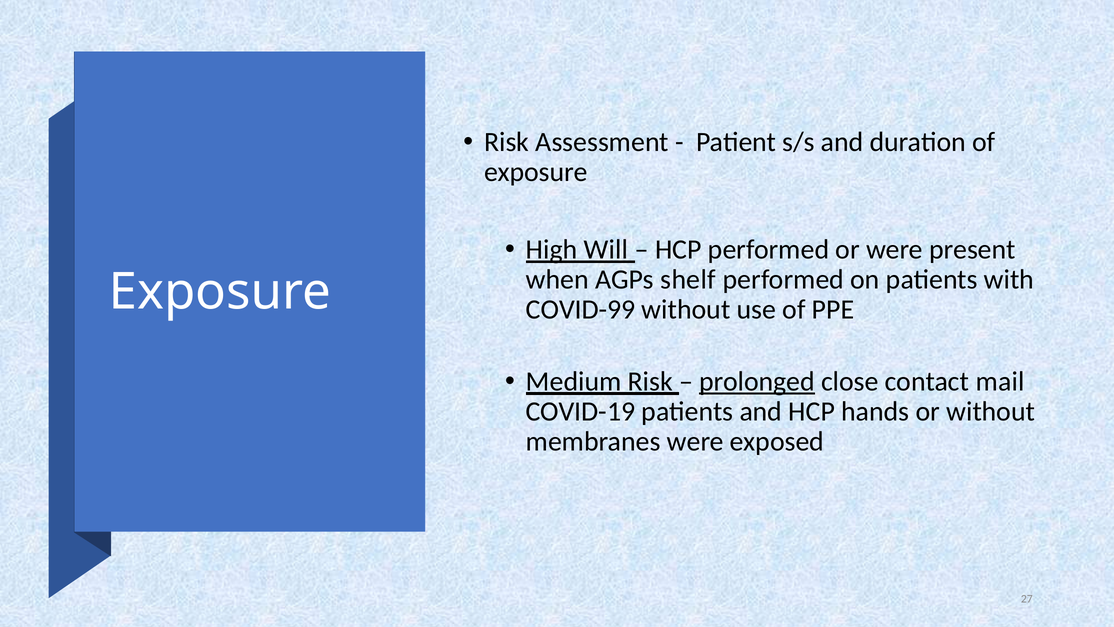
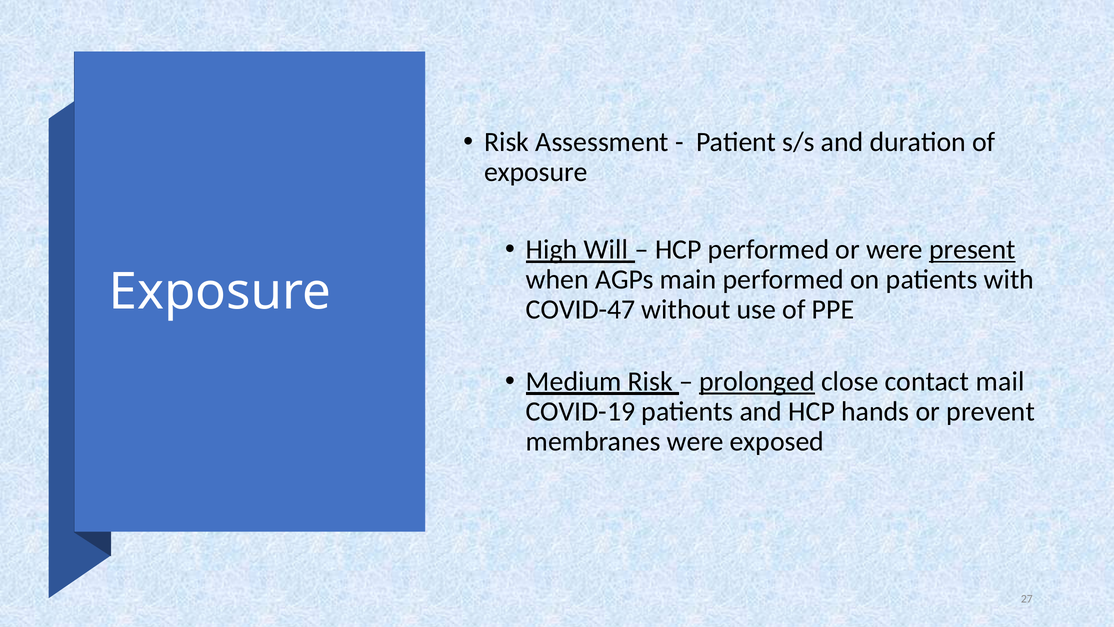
present underline: none -> present (972, 249)
shelf: shelf -> main (688, 280)
COVID-99: COVID-99 -> COVID-47 (581, 310)
or without: without -> prevent (991, 411)
